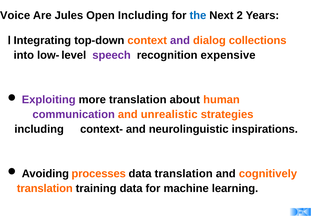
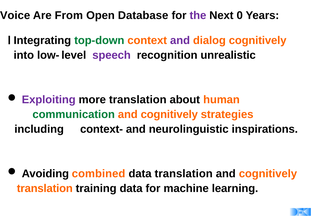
Jules: Jules -> From (69, 15)
Open Including: Including -> Database (143, 15)
the colour: blue -> purple (198, 15)
2: 2 -> 0 (240, 15)
top-down colour: black -> green (99, 40)
dialog collections: collections -> cognitively (258, 40)
expensive: expensive -> unrealistic (228, 55)
communication colour: purple -> green (74, 114)
unrealistic: unrealistic -> cognitively (169, 114)
processes: processes -> combined (99, 173)
